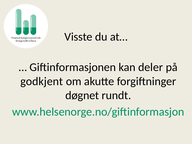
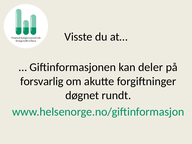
godkjent: godkjent -> forsvarlig (42, 81)
